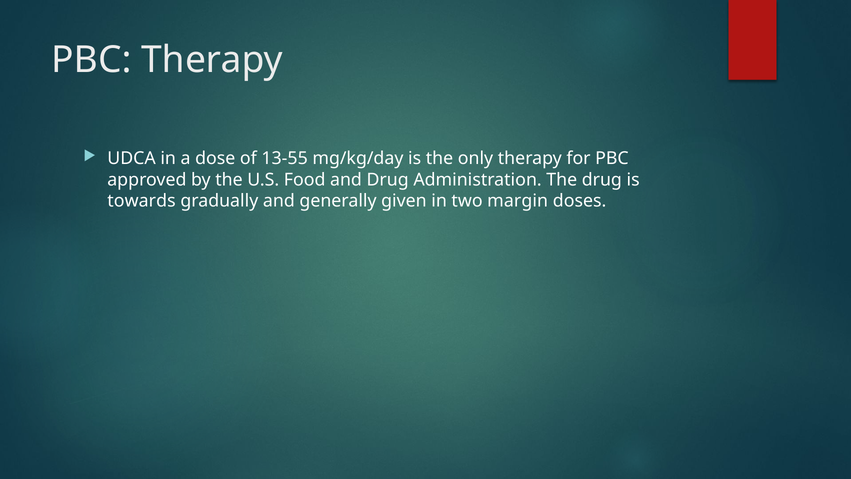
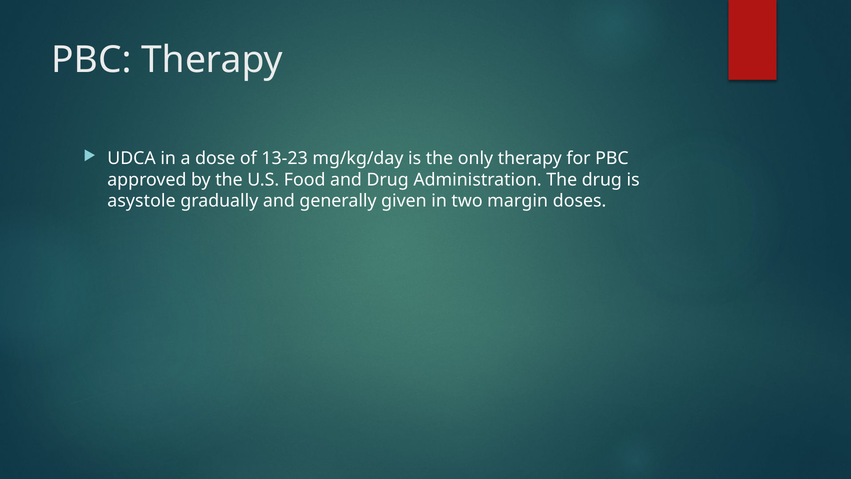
13-55: 13-55 -> 13-23 (285, 158)
towards: towards -> asystole (141, 201)
